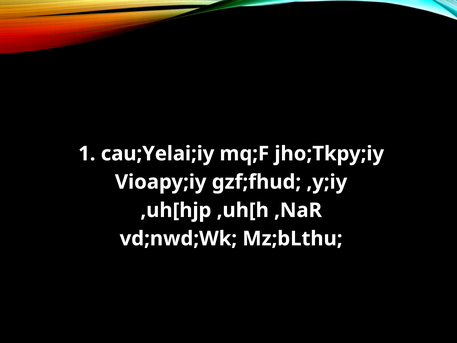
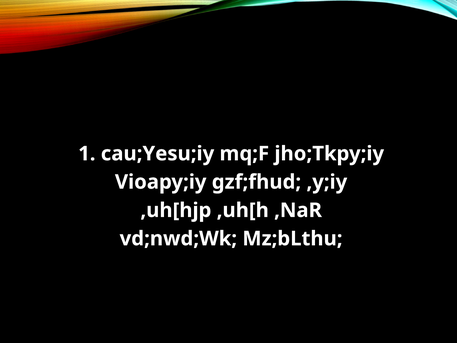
cau;Yelai;iy: cau;Yelai;iy -> cau;Yesu;iy (158, 154)
